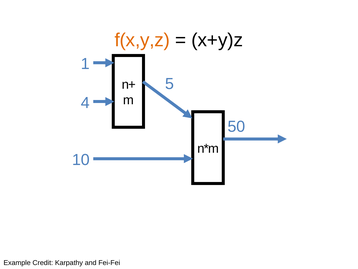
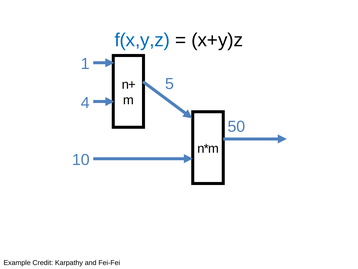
f(x,y,z colour: orange -> blue (142, 40)
